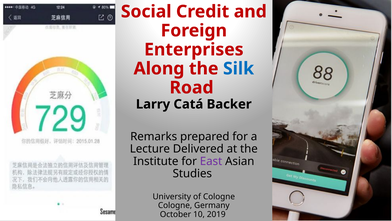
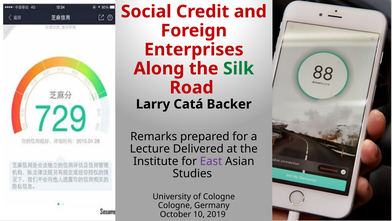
Silk colour: blue -> green (239, 68)
